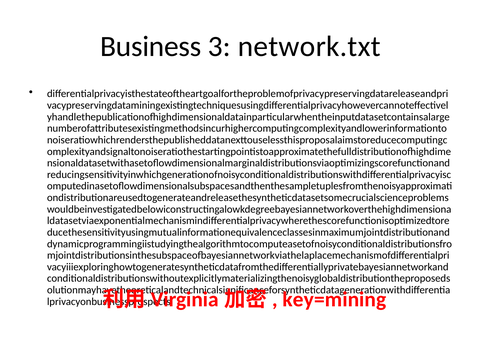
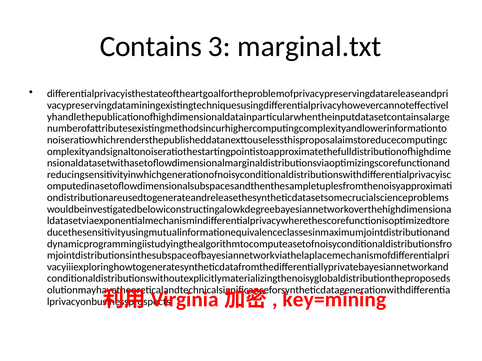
Business: Business -> Contains (151, 47)
network.txt: network.txt -> marginal.txt (309, 47)
